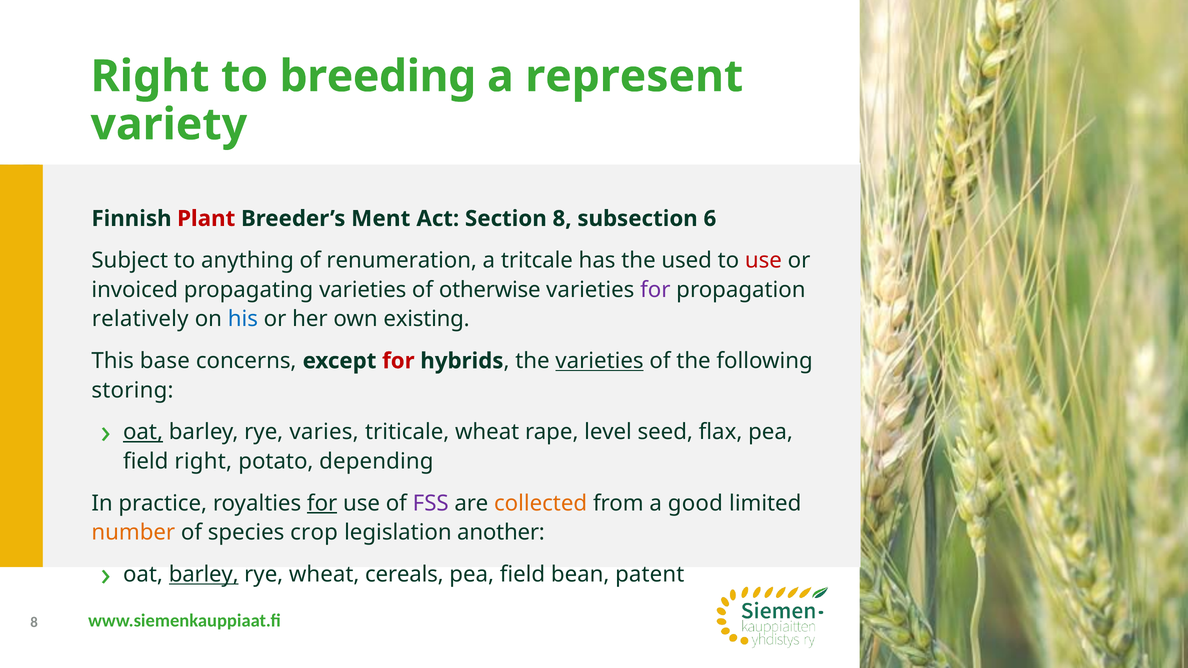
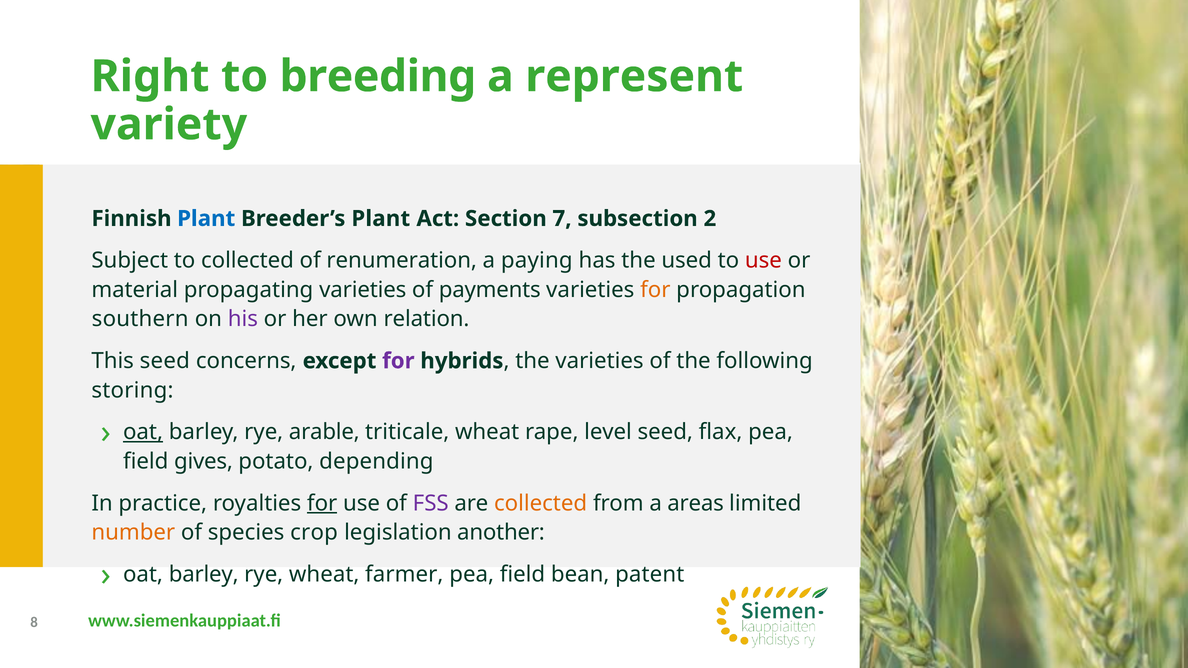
Plant colour: red -> blue (206, 219)
Breeder’s Ment: Ment -> Plant (381, 219)
Section 8: 8 -> 7 (562, 219)
6: 6 -> 2 (710, 219)
to anything: anything -> collected (247, 260)
tritcale: tritcale -> paying (537, 260)
invoiced: invoiced -> material (135, 290)
otherwise: otherwise -> payments (490, 290)
for colour: purple -> orange (655, 290)
relatively: relatively -> southern (140, 319)
his colour: blue -> purple (243, 319)
existing: existing -> relation (426, 319)
This base: base -> seed (165, 361)
for colour: red -> purple (398, 361)
varieties underline: present -> none (599, 361)
varies: varies -> arable (324, 432)
field right: right -> gives (203, 462)
good: good -> areas (696, 503)
barley underline: present -> none (204, 575)
cereals: cereals -> farmer (404, 575)
